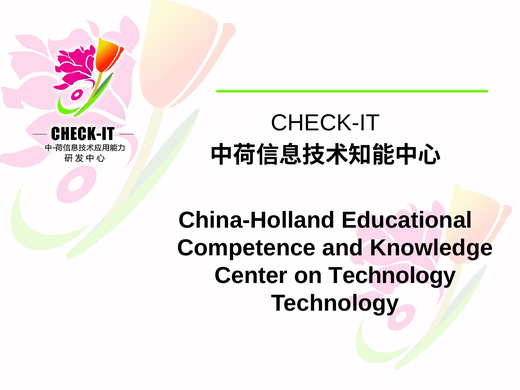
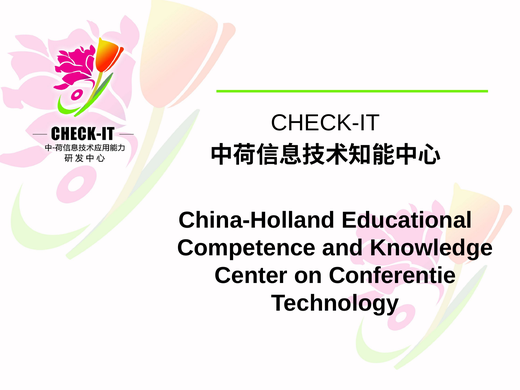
on Technology: Technology -> Conferentie (392, 276)
